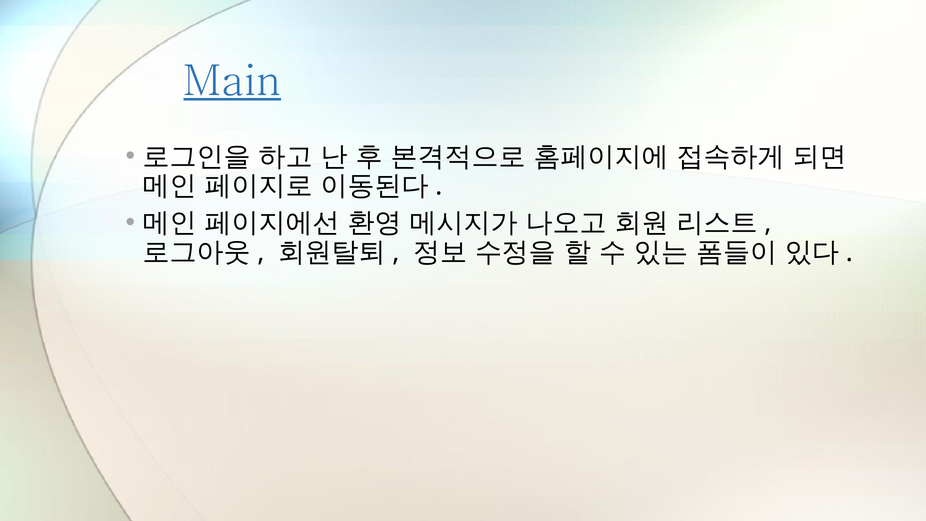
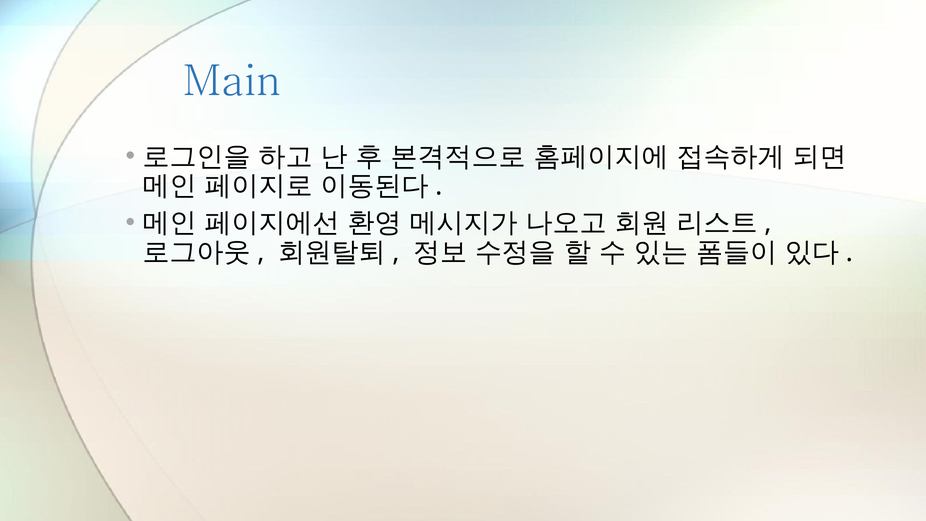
Main underline: present -> none (232, 81)
